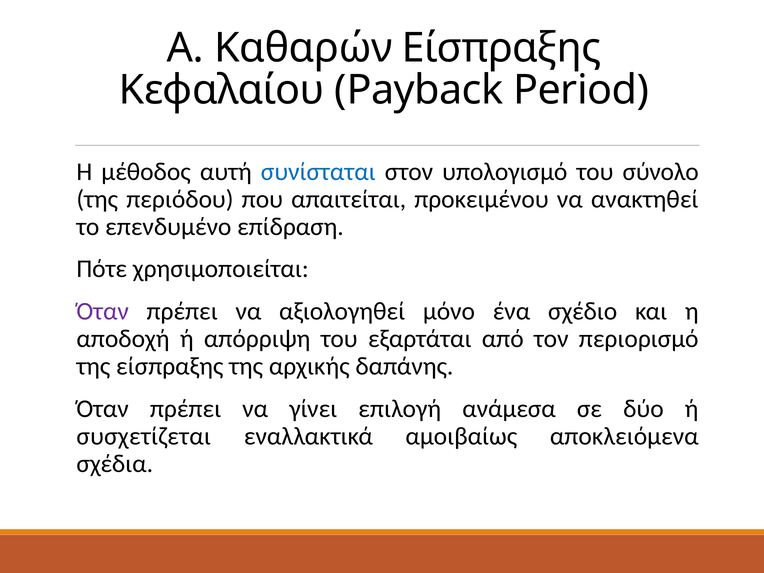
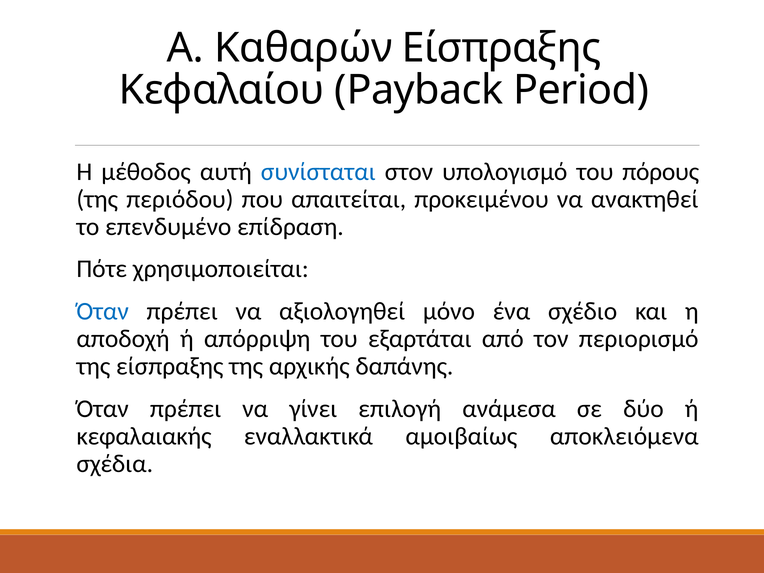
σύνολο: σύνολο -> πόρους (661, 172)
Όταν colour: purple -> blue (103, 311)
συσχετίζεται: συσχετίζεται -> κεφαλαιακής (144, 436)
